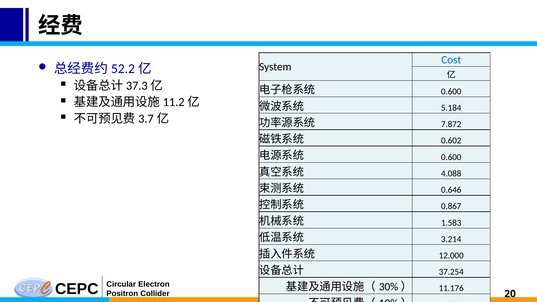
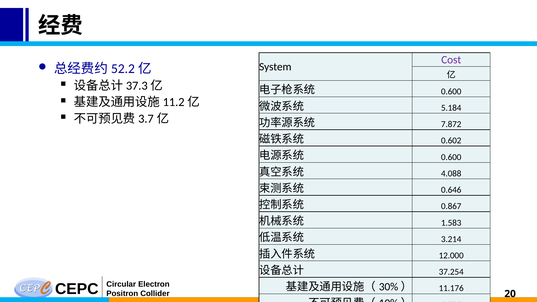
Cost colour: blue -> purple (451, 60)
